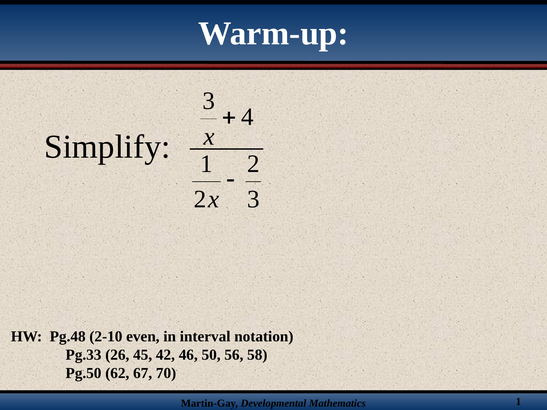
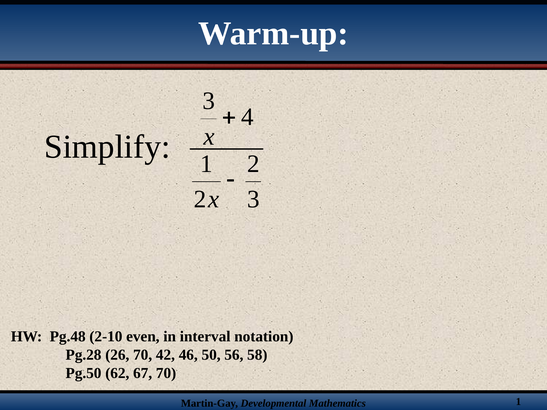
Pg.33: Pg.33 -> Pg.28 (83, 355)
26 45: 45 -> 70 (143, 355)
